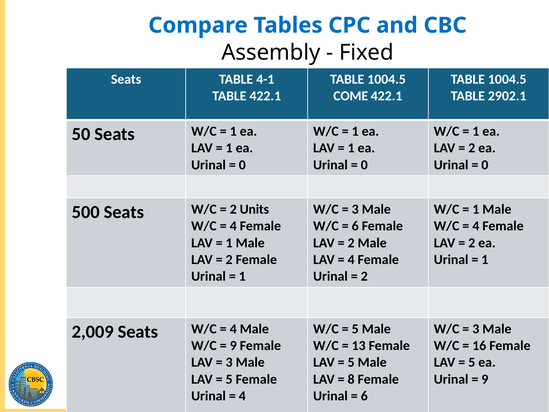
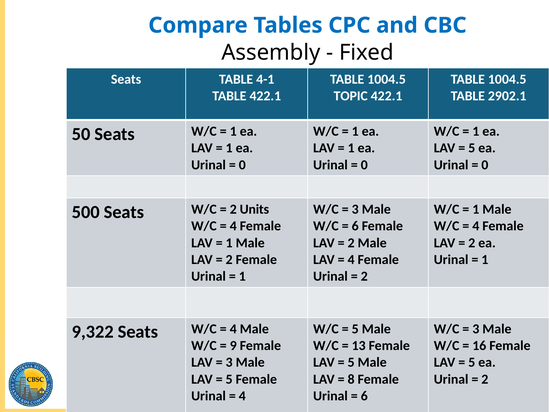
COME: COME -> TOPIC (351, 96)
2: 2 -> 5 (472, 148)
2,009: 2,009 -> 9,322 (93, 331)
9: 9 -> 2 (485, 379)
